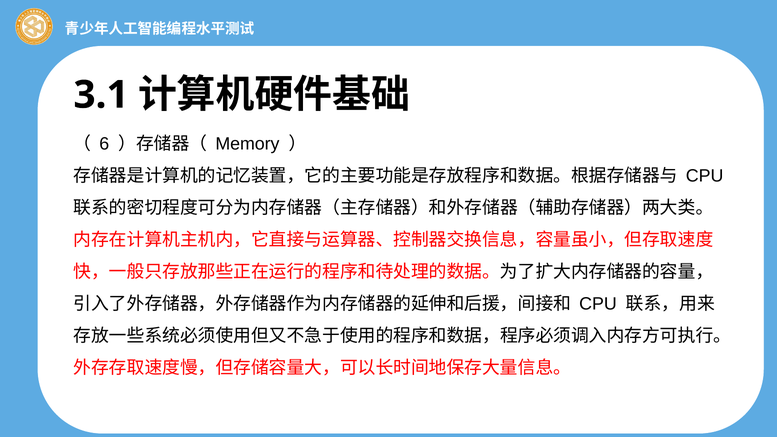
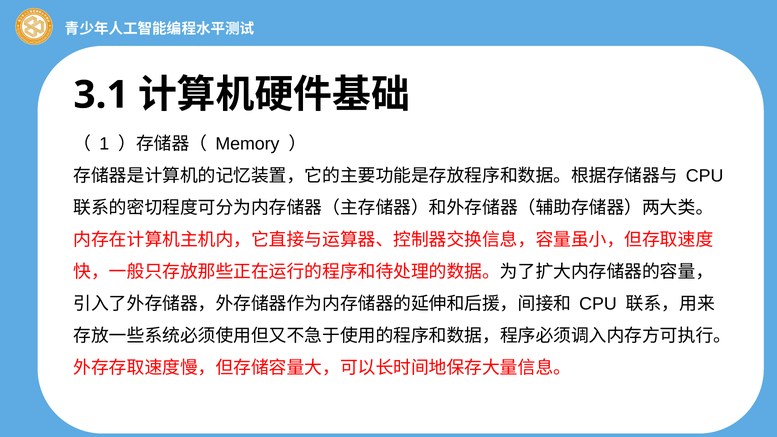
6: 6 -> 1 (104, 144)
